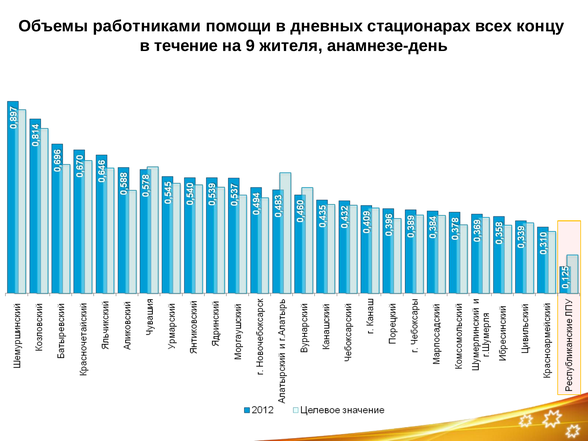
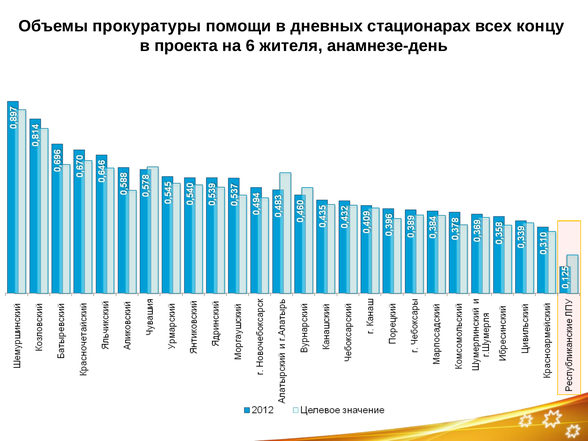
работниками: работниками -> прокуратуры (147, 26)
течение: течение -> проекта (186, 46)
9: 9 -> 6 (250, 46)
